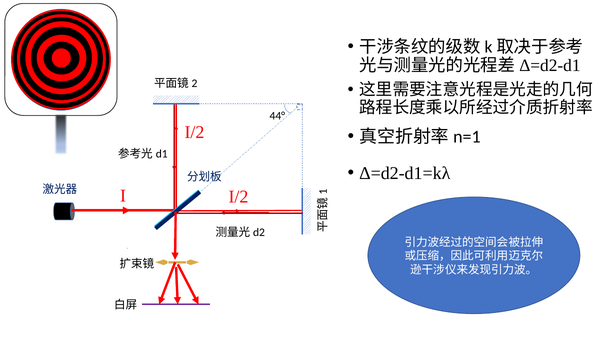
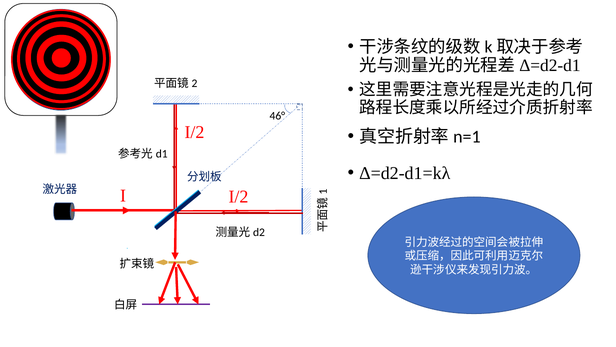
44°: 44° -> 46° (277, 116)
